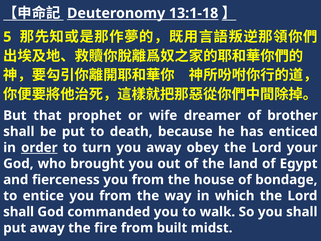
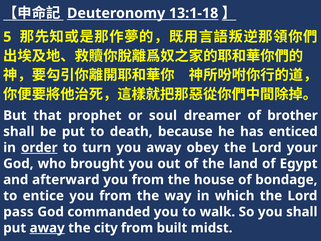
wife: wife -> soul (163, 115)
fierceness: fierceness -> afterward (66, 180)
shall: shall -> pass (18, 212)
away underline: none -> present (47, 228)
fire: fire -> city (106, 228)
